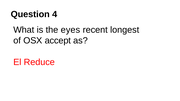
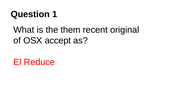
4: 4 -> 1 (55, 14)
eyes: eyes -> them (71, 30)
longest: longest -> original (125, 30)
